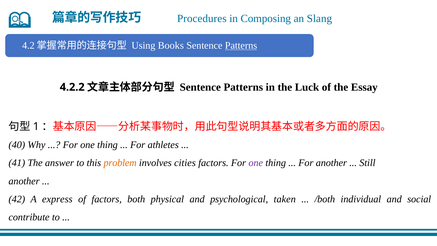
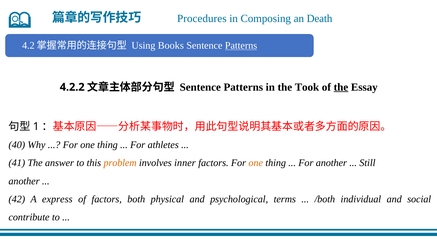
Slang: Slang -> Death (320, 18)
Luck: Luck -> Took (307, 87)
the underline: none -> present (341, 87)
cities: cities -> inner (185, 163)
one colour: purple -> orange (256, 163)
taken: taken -> terms (285, 199)
